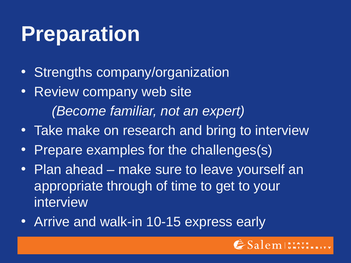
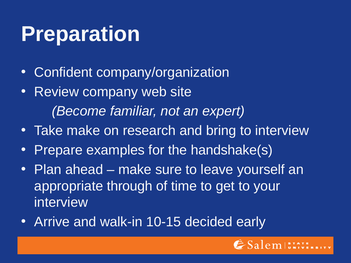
Strengths: Strengths -> Confident (63, 72)
challenges(s: challenges(s -> handshake(s (232, 150)
express: express -> decided (209, 222)
